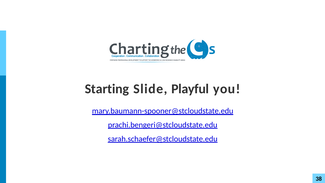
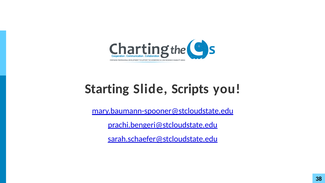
Playful: Playful -> Scripts (190, 89)
